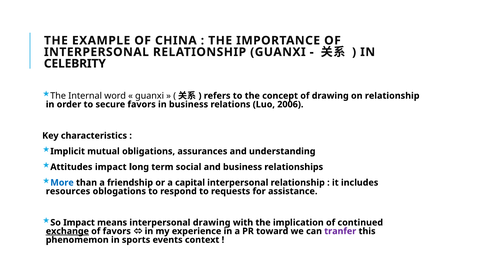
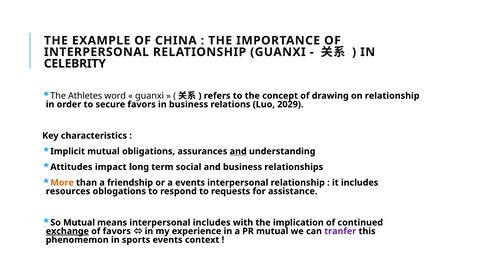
Internal: Internal -> Athletes (85, 96)
2006: 2006 -> 2029 (290, 105)
and underline: none -> present (238, 152)
More colour: blue -> orange (62, 183)
a capital: capital -> events (190, 183)
So Impact: Impact -> Mutual (79, 223)
interpersonal drawing: drawing -> includes (212, 223)
PR toward: toward -> mutual (272, 232)
